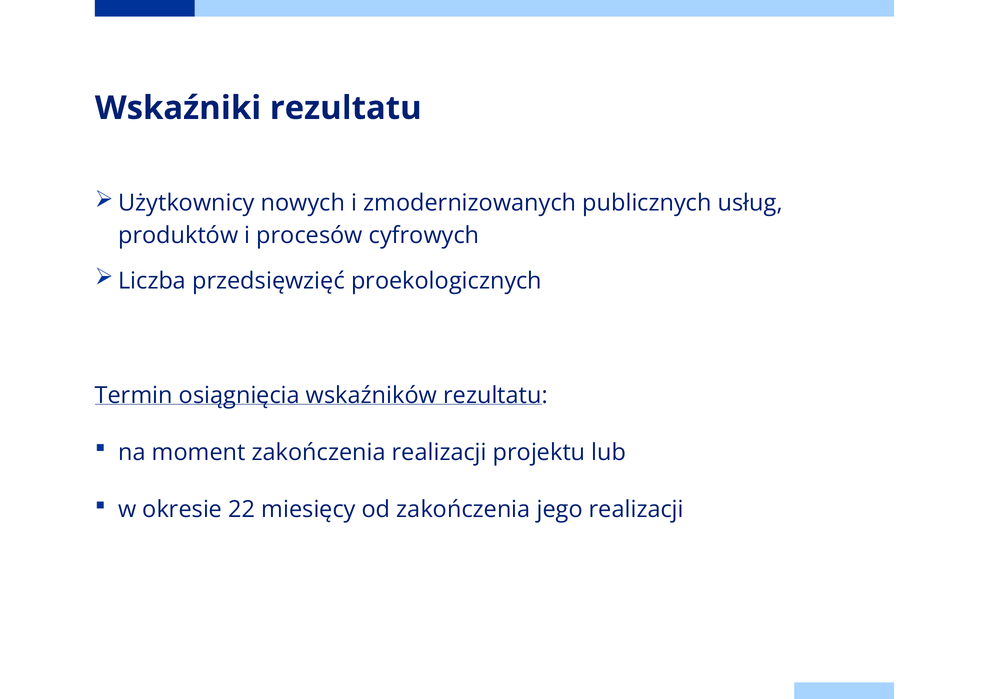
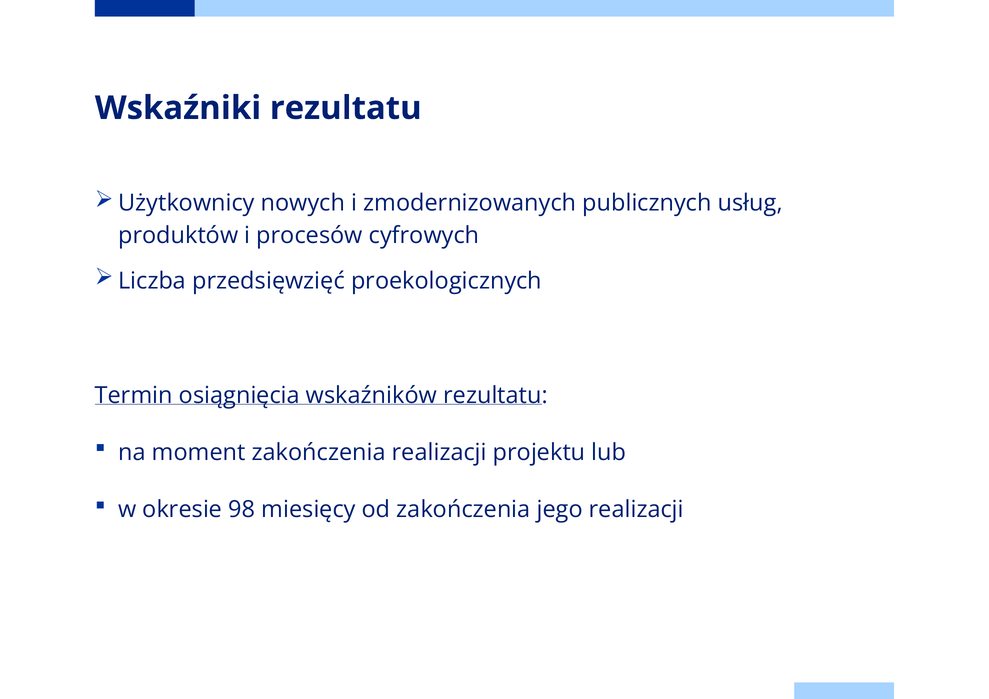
22: 22 -> 98 (242, 510)
